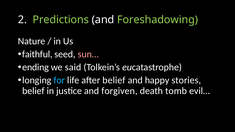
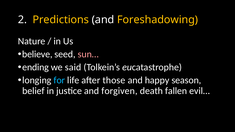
Predictions colour: light green -> yellow (61, 20)
Foreshadowing colour: light green -> yellow (158, 20)
faithful: faithful -> believe (37, 54)
after belief: belief -> those (114, 80)
stories: stories -> season (186, 80)
tomb: tomb -> fallen (176, 91)
